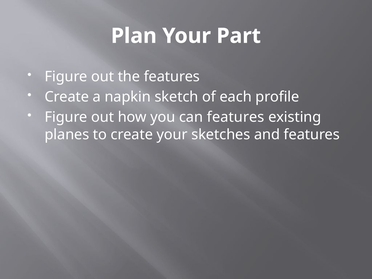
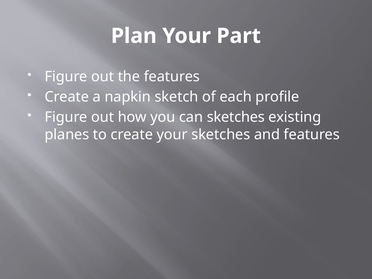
can features: features -> sketches (236, 117)
